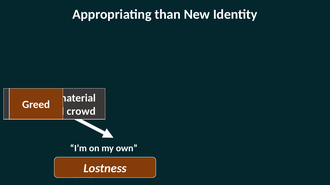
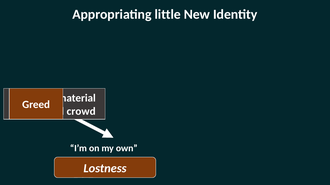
than: than -> little (168, 14)
